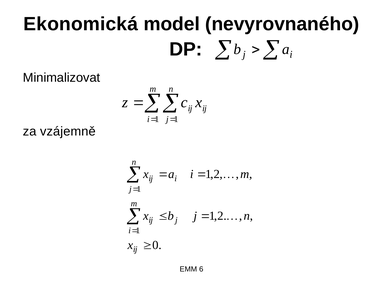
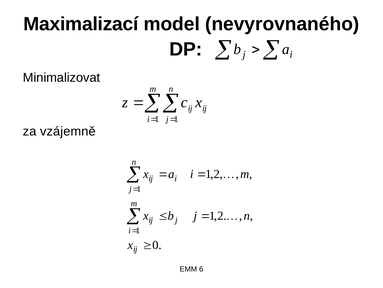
Ekonomická: Ekonomická -> Maximalizací (81, 24)
